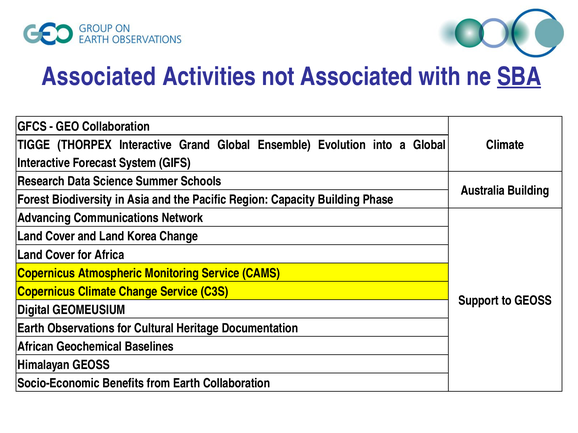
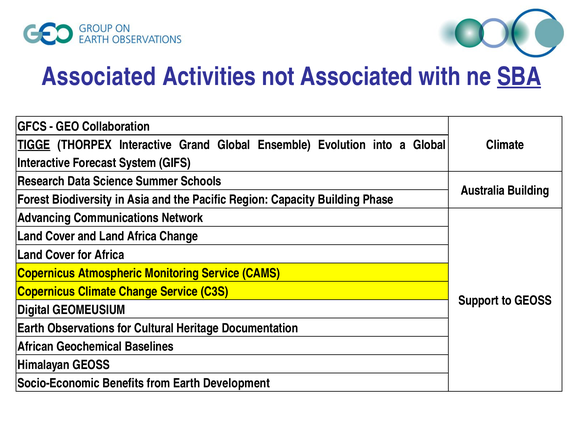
TIGGE underline: none -> present (34, 145)
Land Korea: Korea -> Africa (142, 237)
Earth Collaboration: Collaboration -> Development (237, 384)
